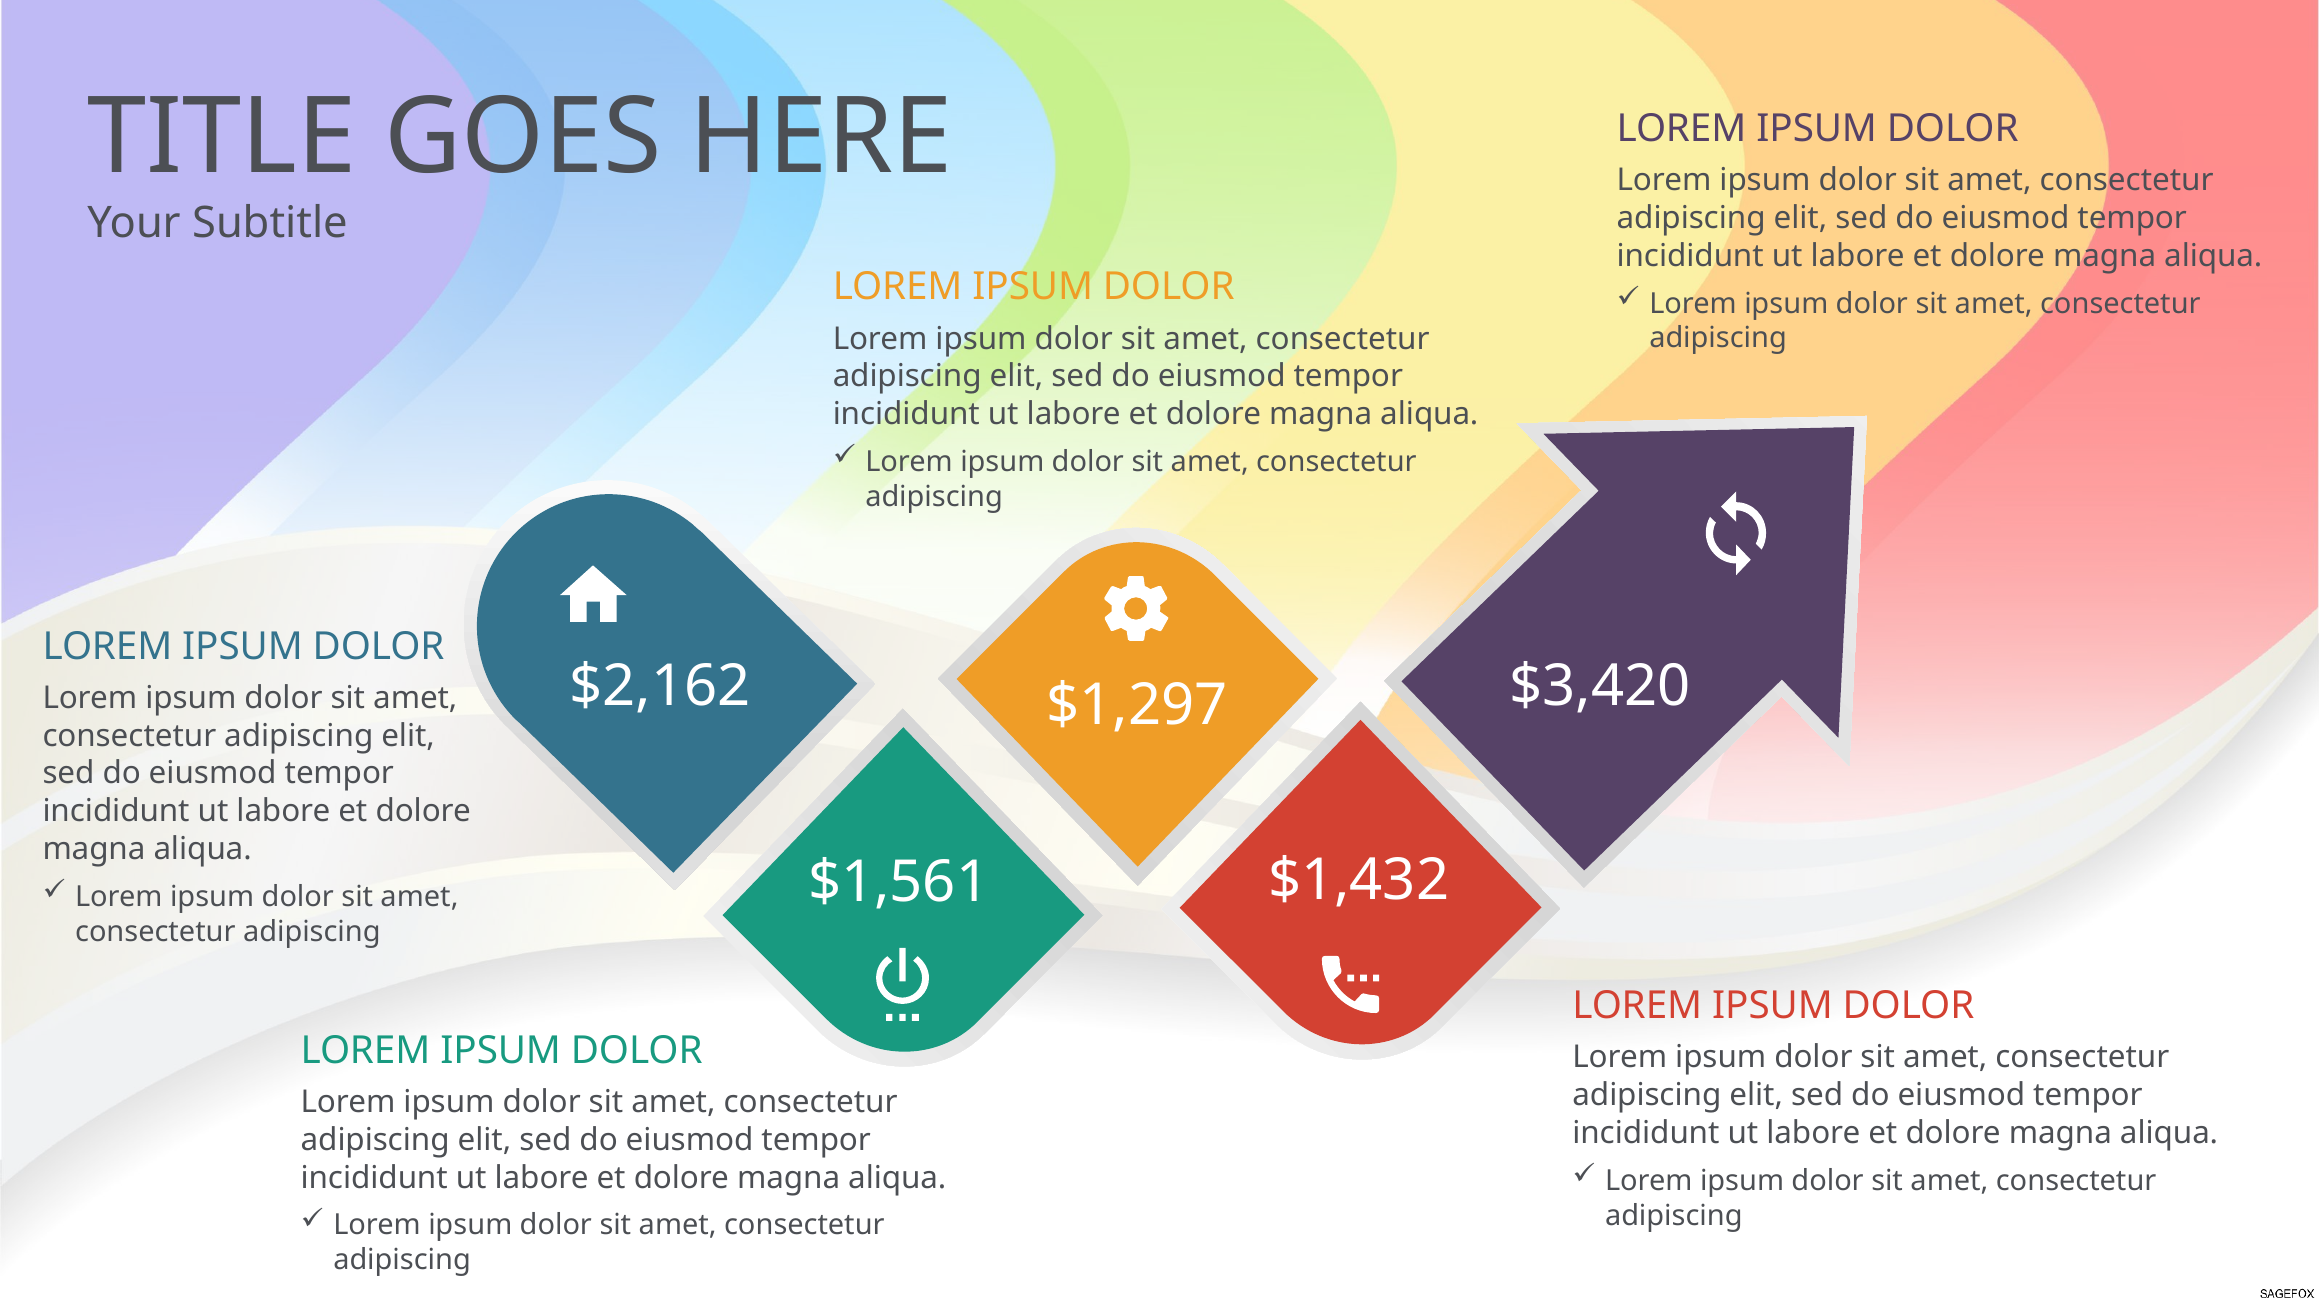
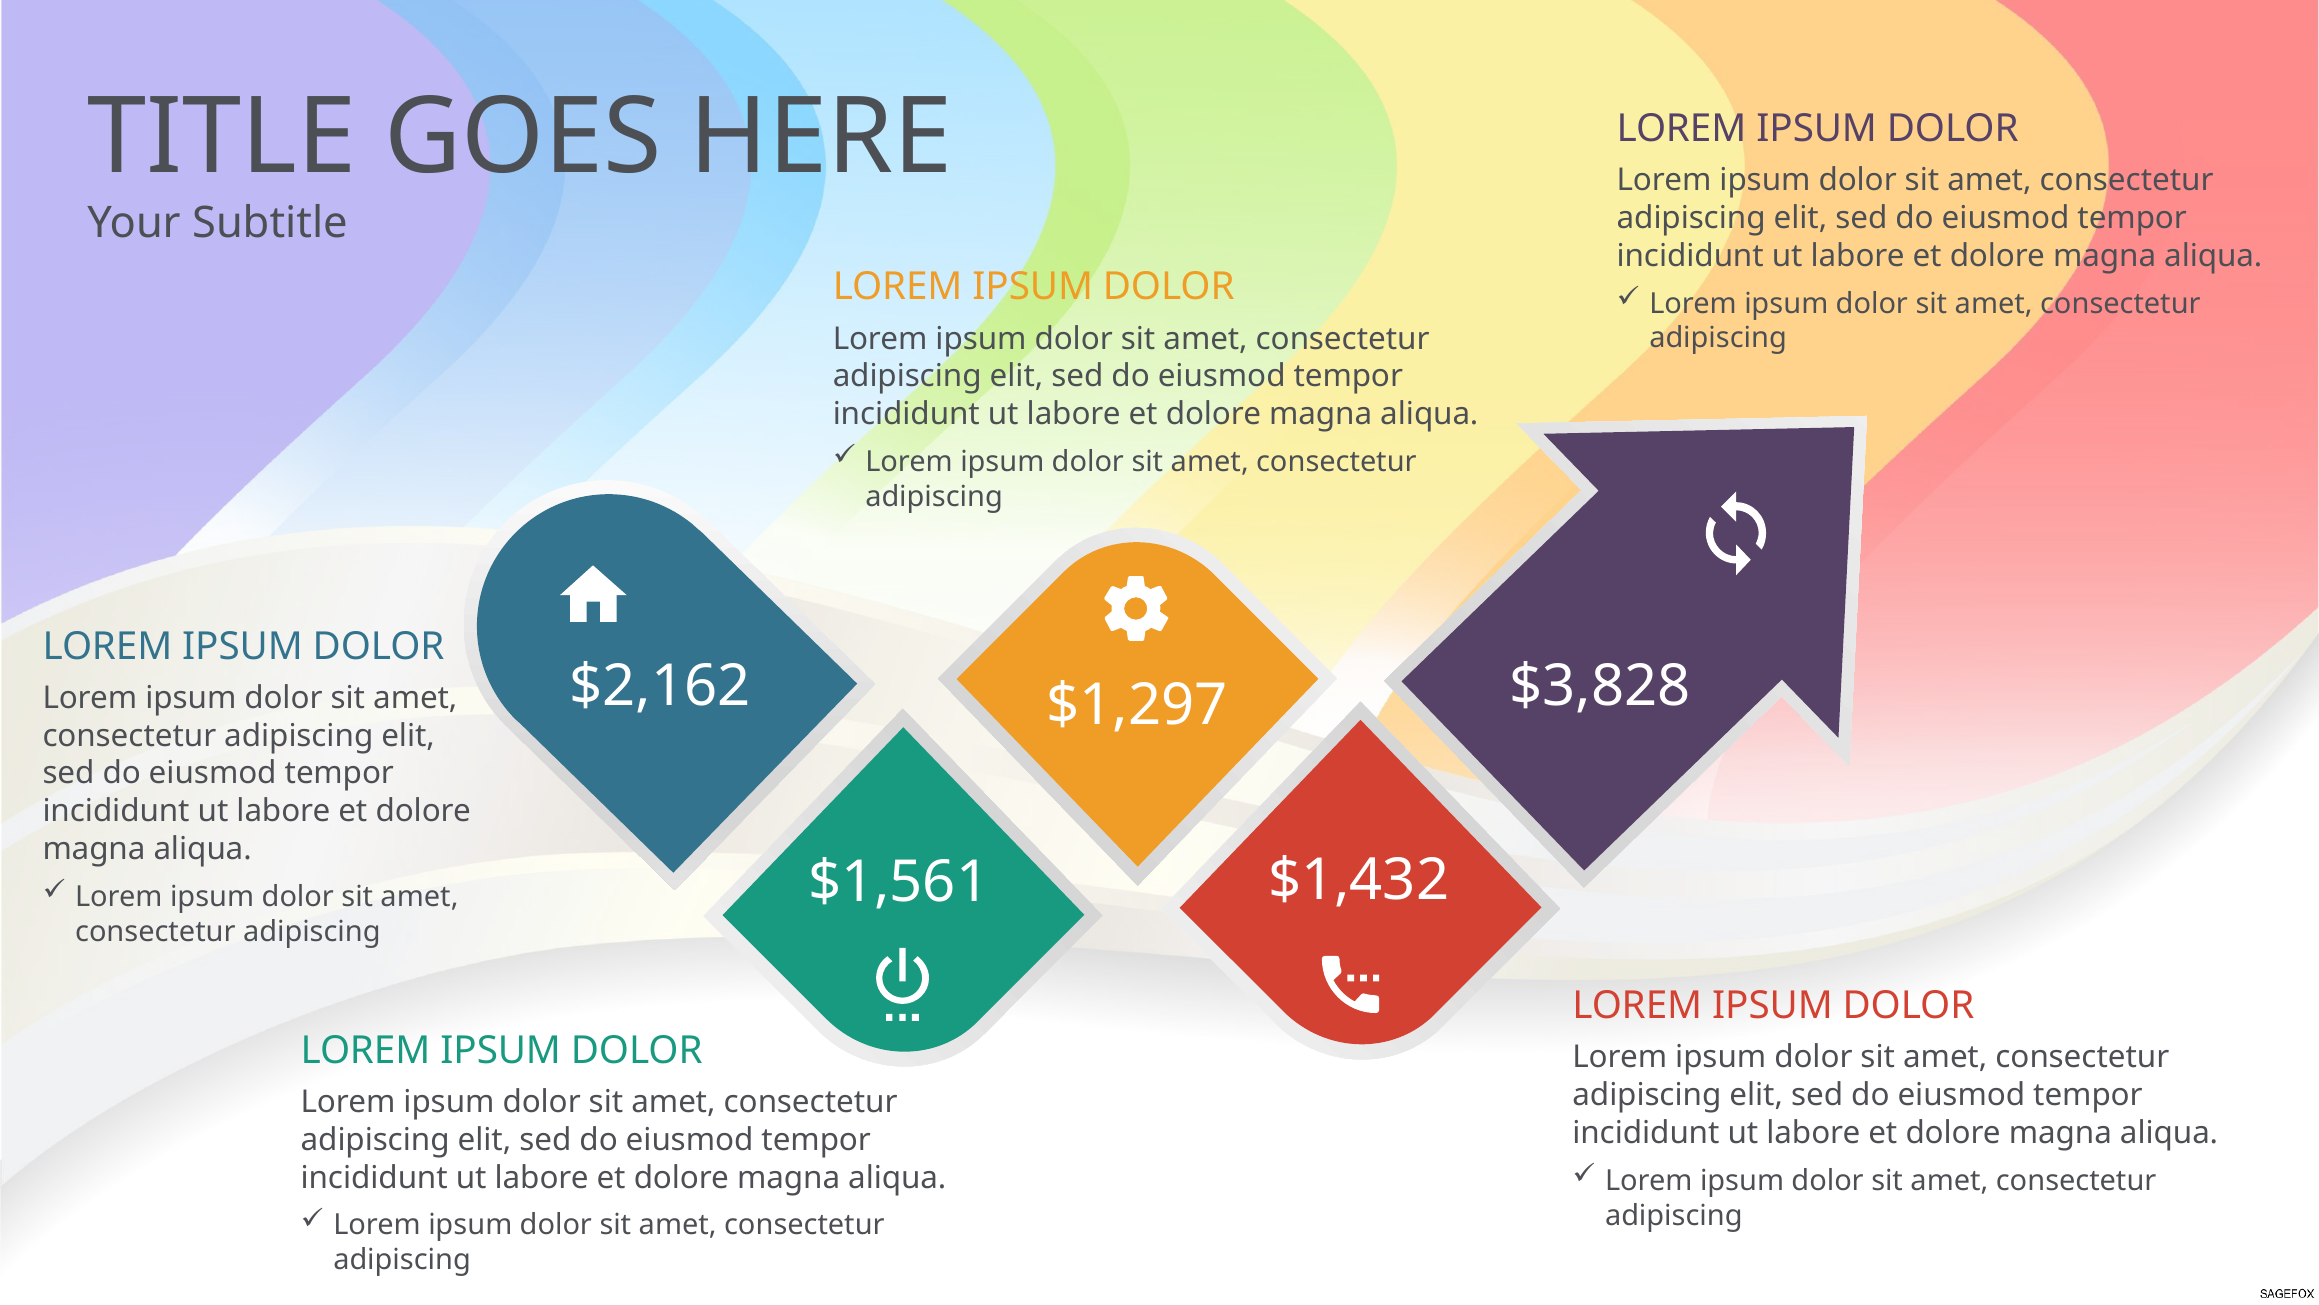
$3,420: $3,420 -> $3,828 (1600, 686)
